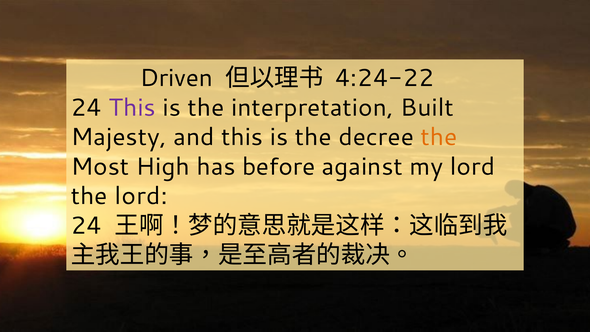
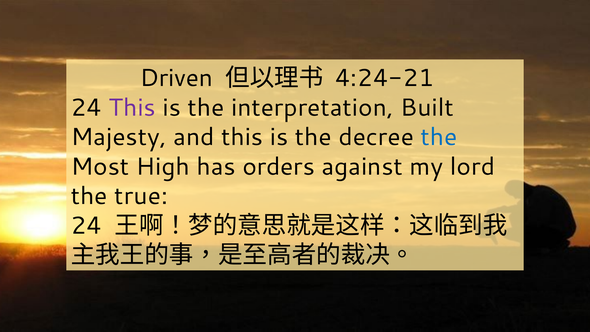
4:24-22: 4:24-22 -> 4:24-21 (384, 78)
the colour: orange -> blue (439, 137)
before: before -> orders (279, 167)
the lord: lord -> true (141, 196)
